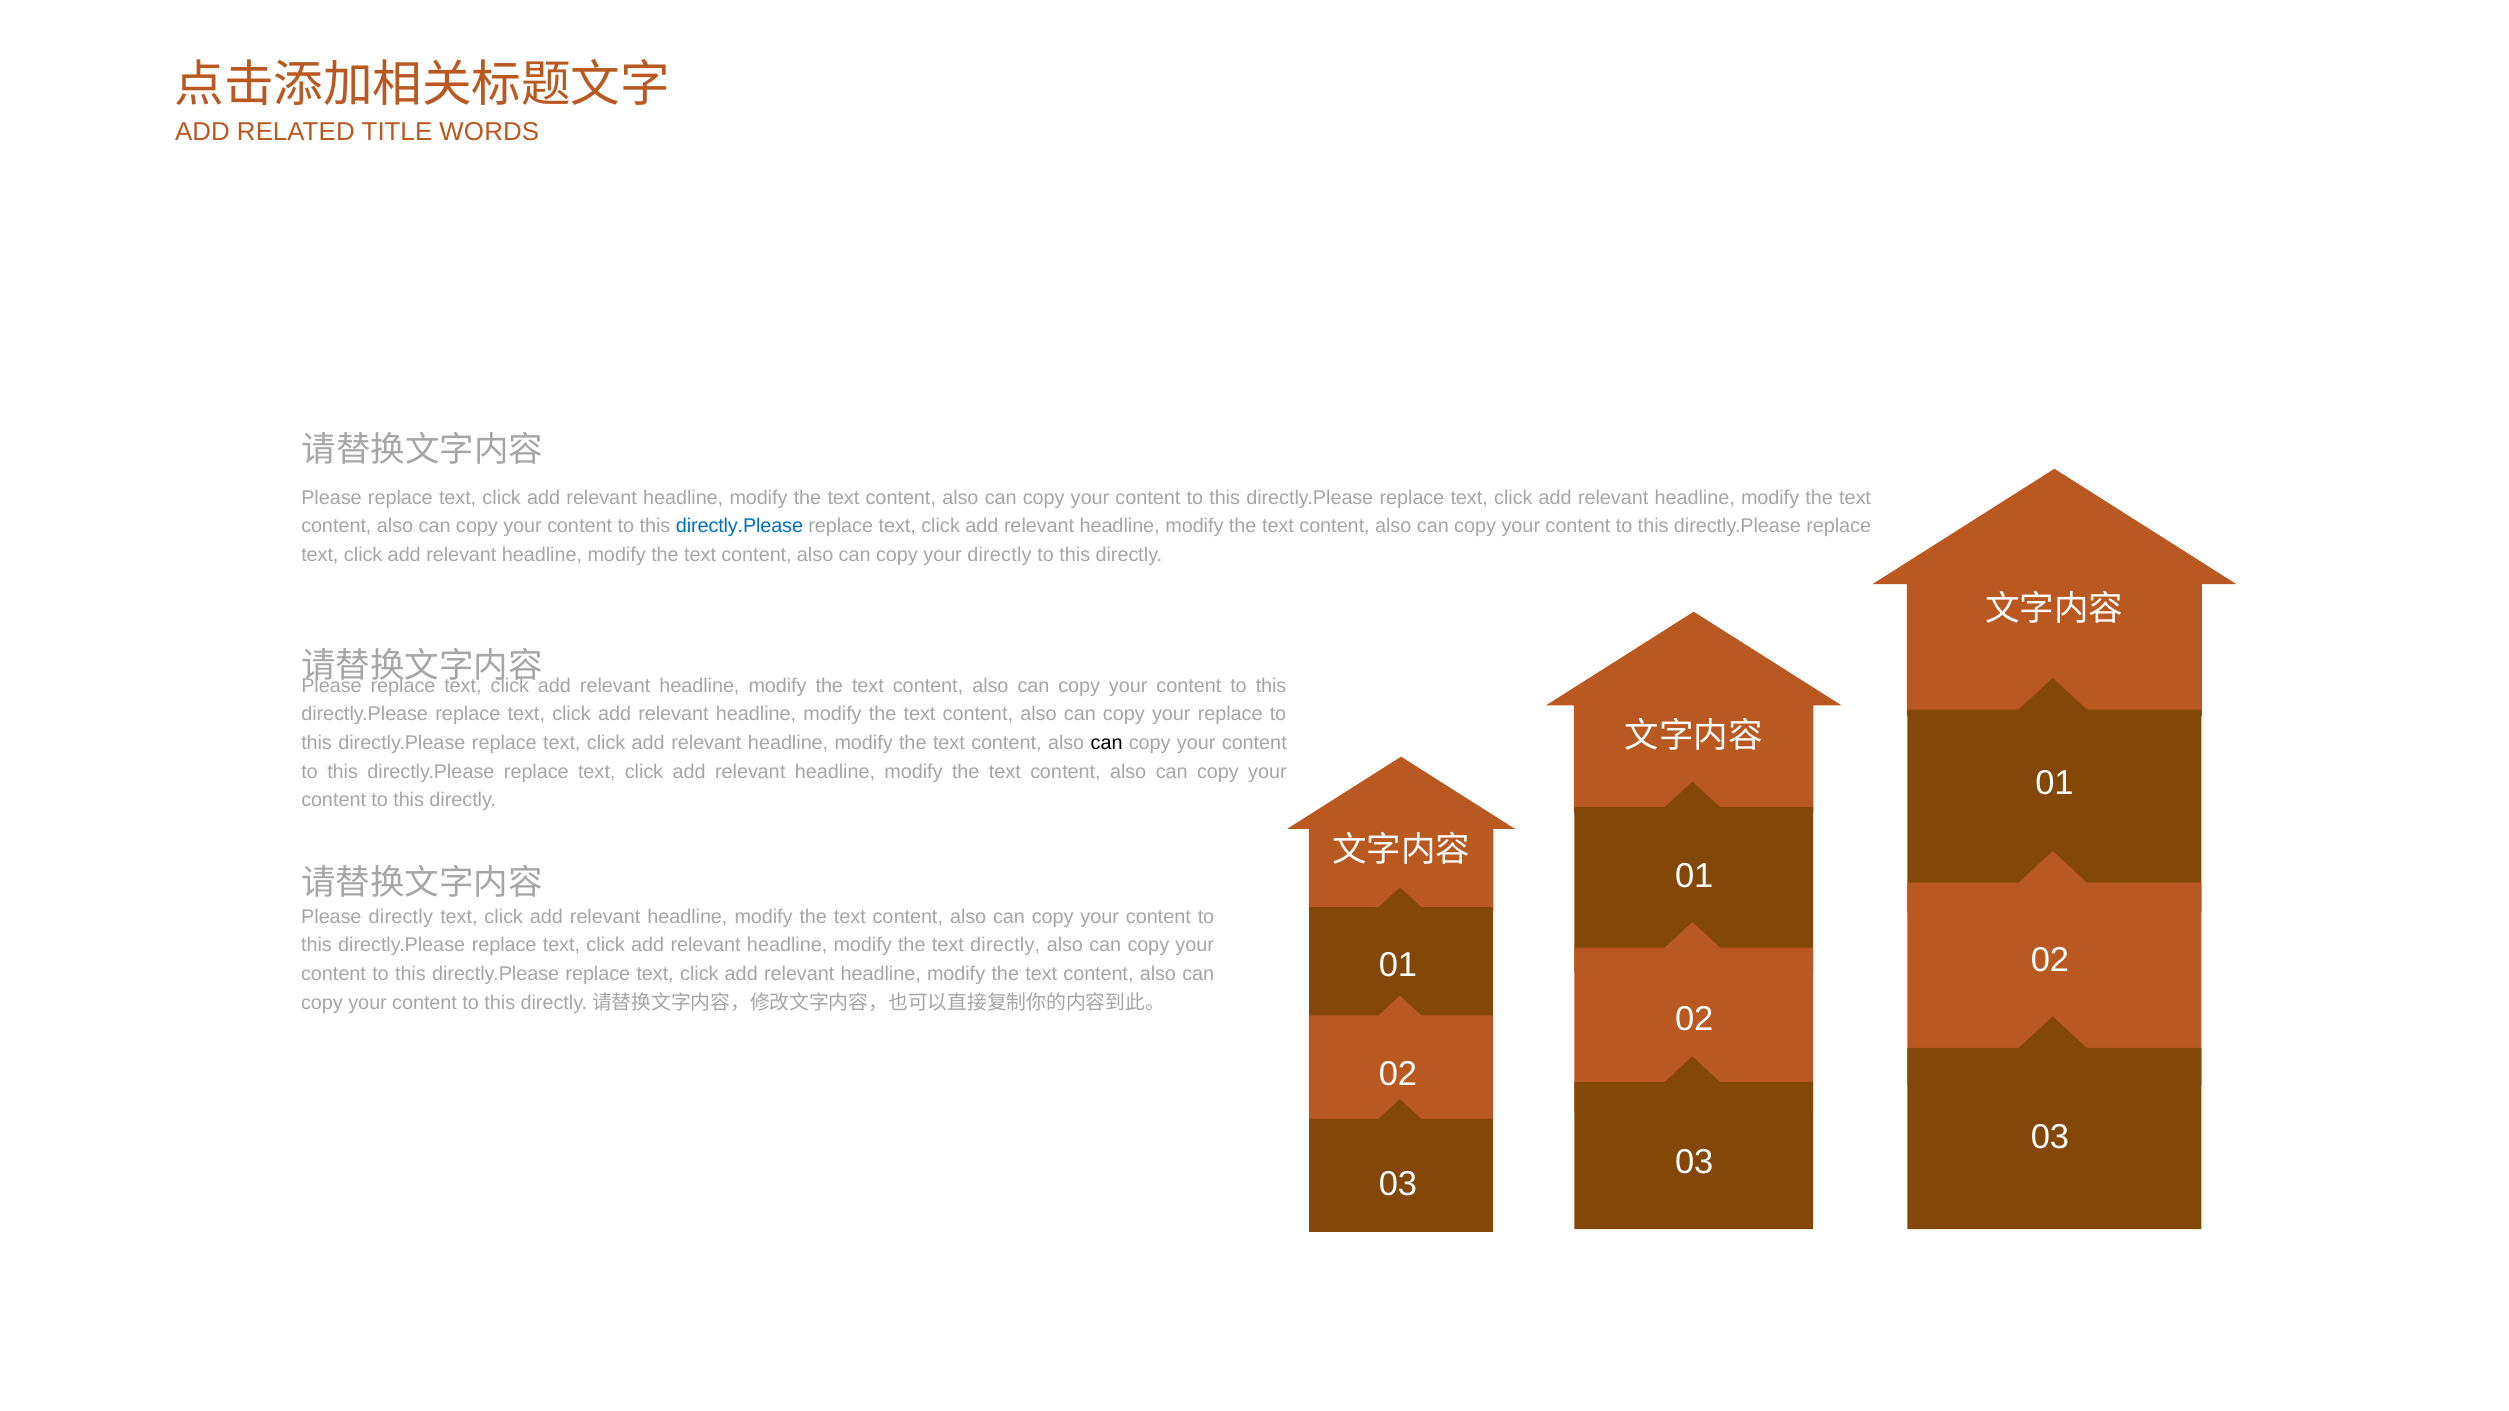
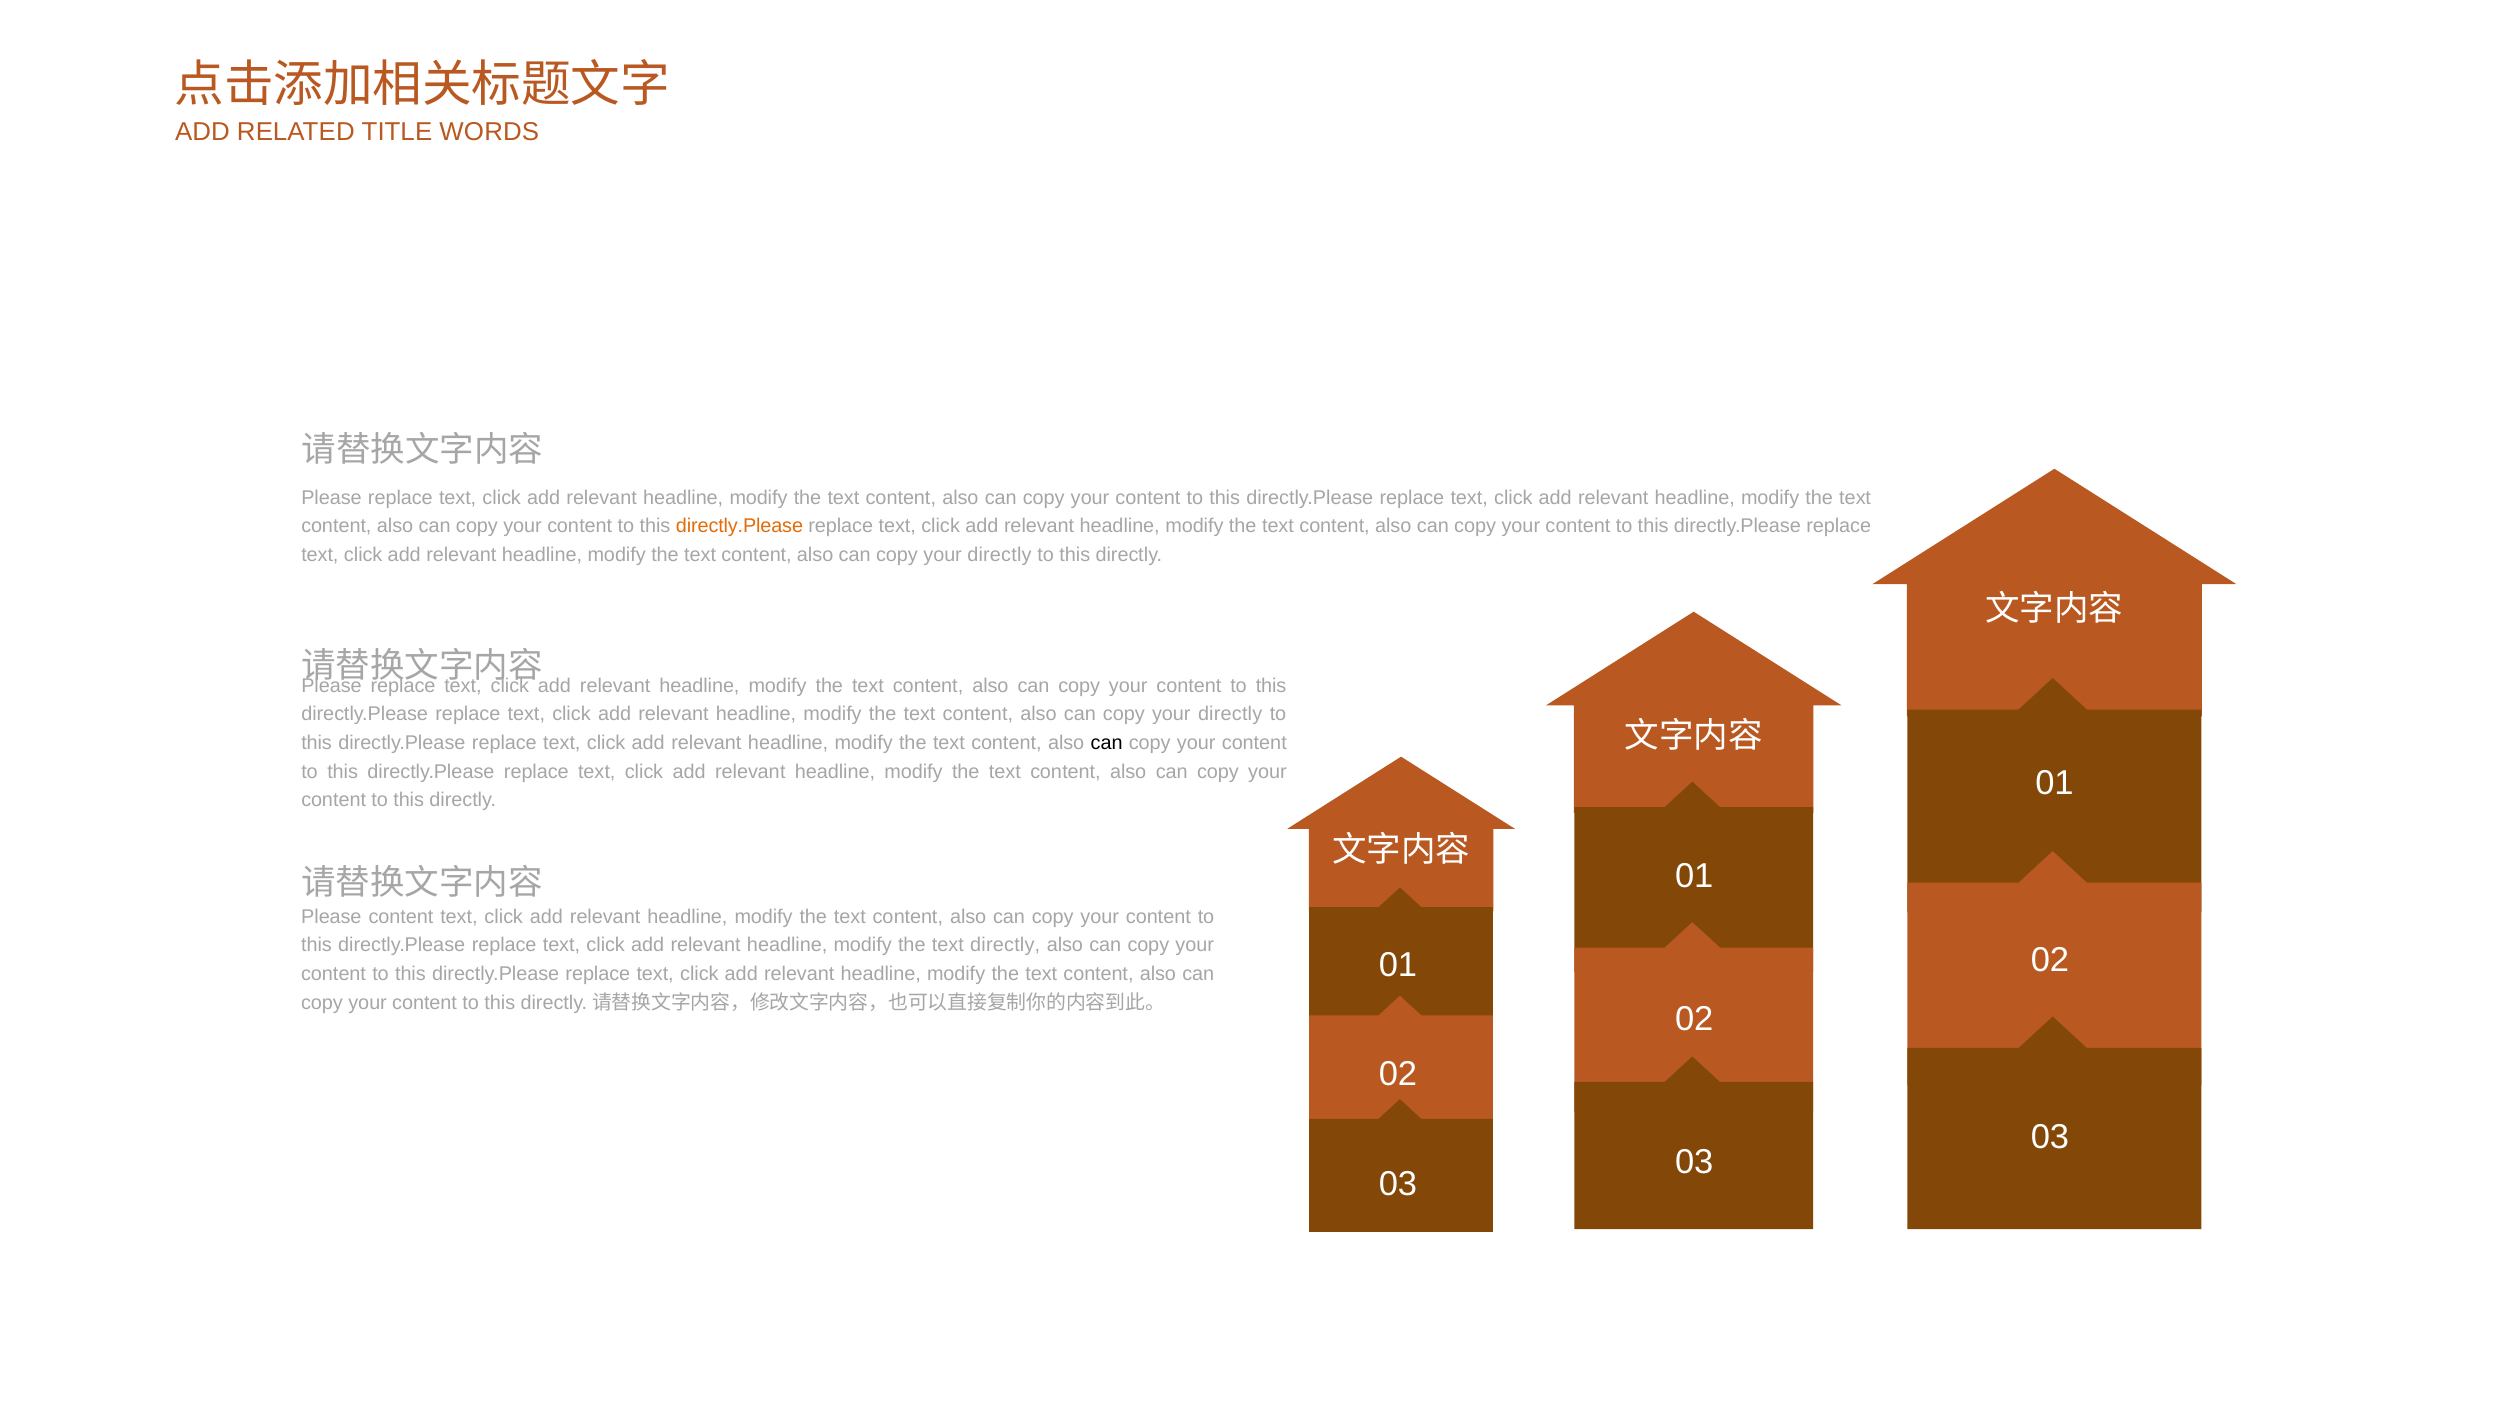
directly.Please colour: blue -> orange (740, 526)
replace: replace -> directly (1230, 715)
Please directly: directly -> content (401, 917)
